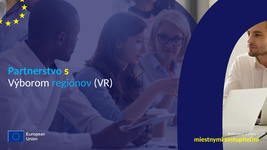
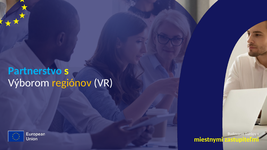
regiónov colour: light blue -> yellow (72, 83)
